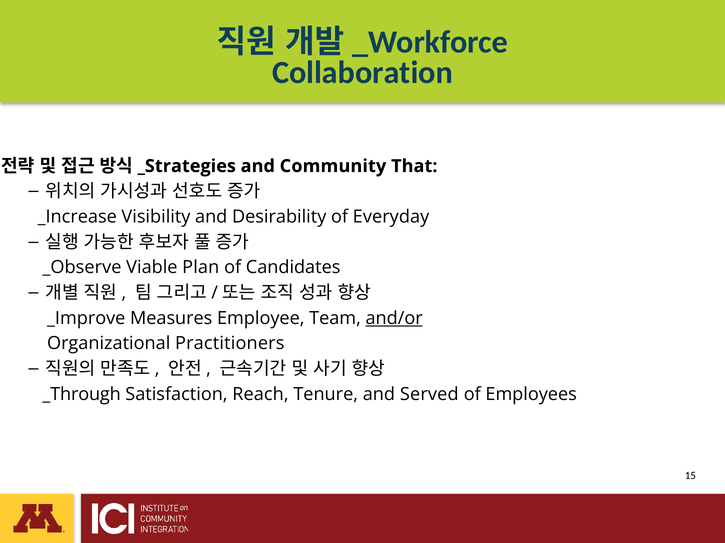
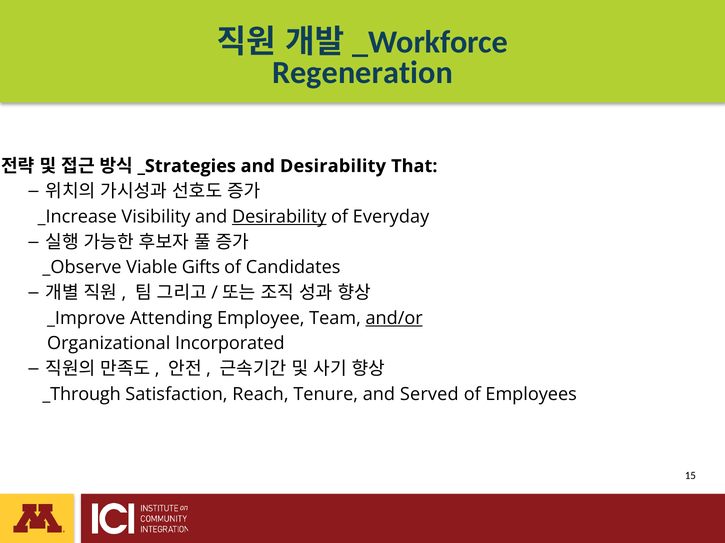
Collaboration: Collaboration -> Regeneration (362, 73)
Community: Community -> Desirability (333, 166)
Desirability underline: none -> present (279, 217)
Plan: Plan -> Gifts (201, 268)
Measures: Measures -> Attending (171, 319)
Practitioners: Practitioners -> Incorporated (230, 344)
